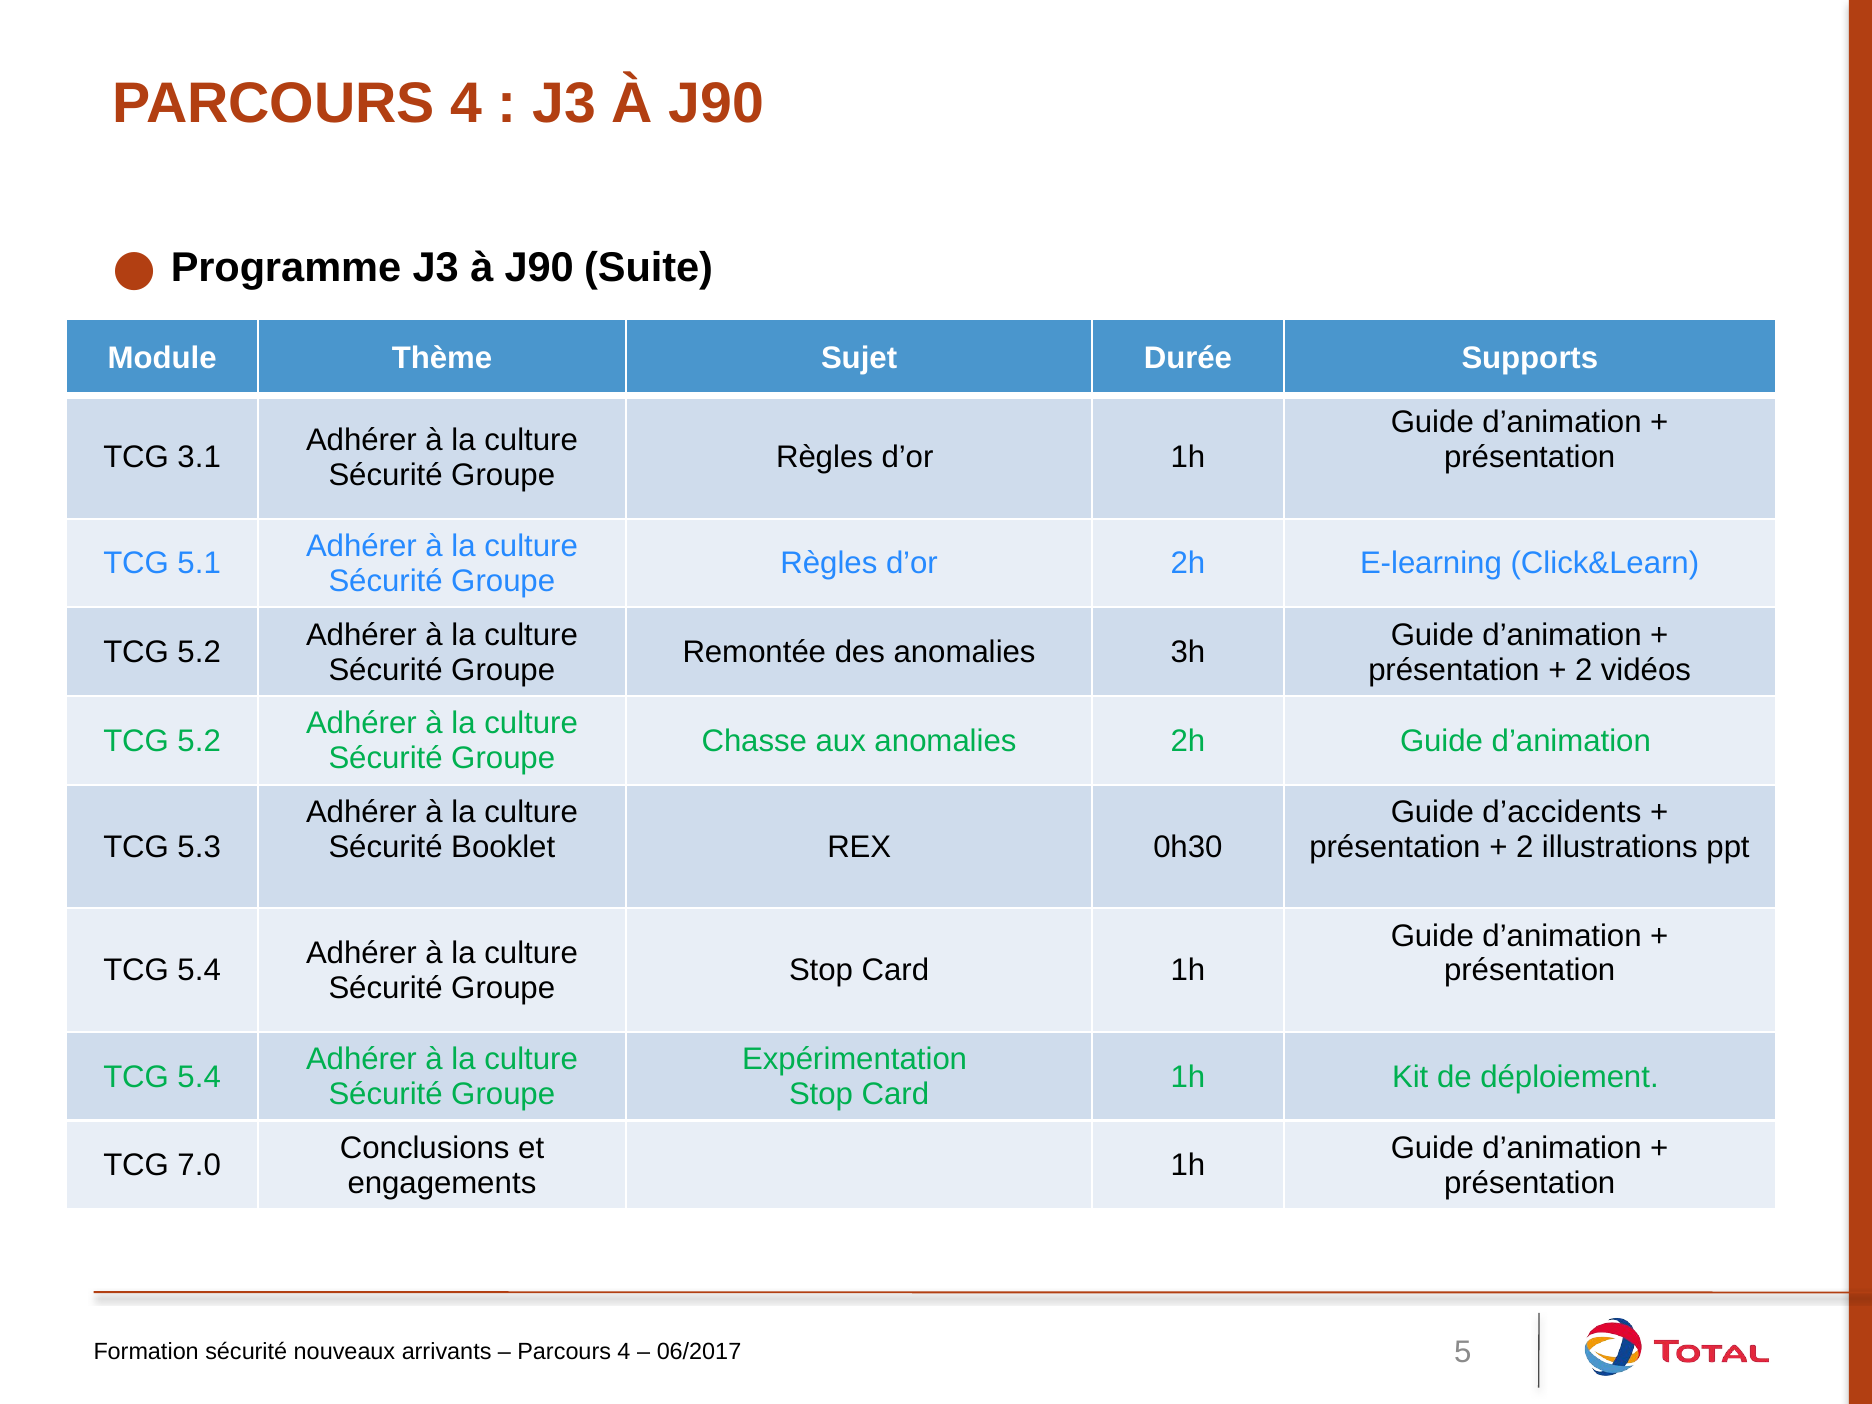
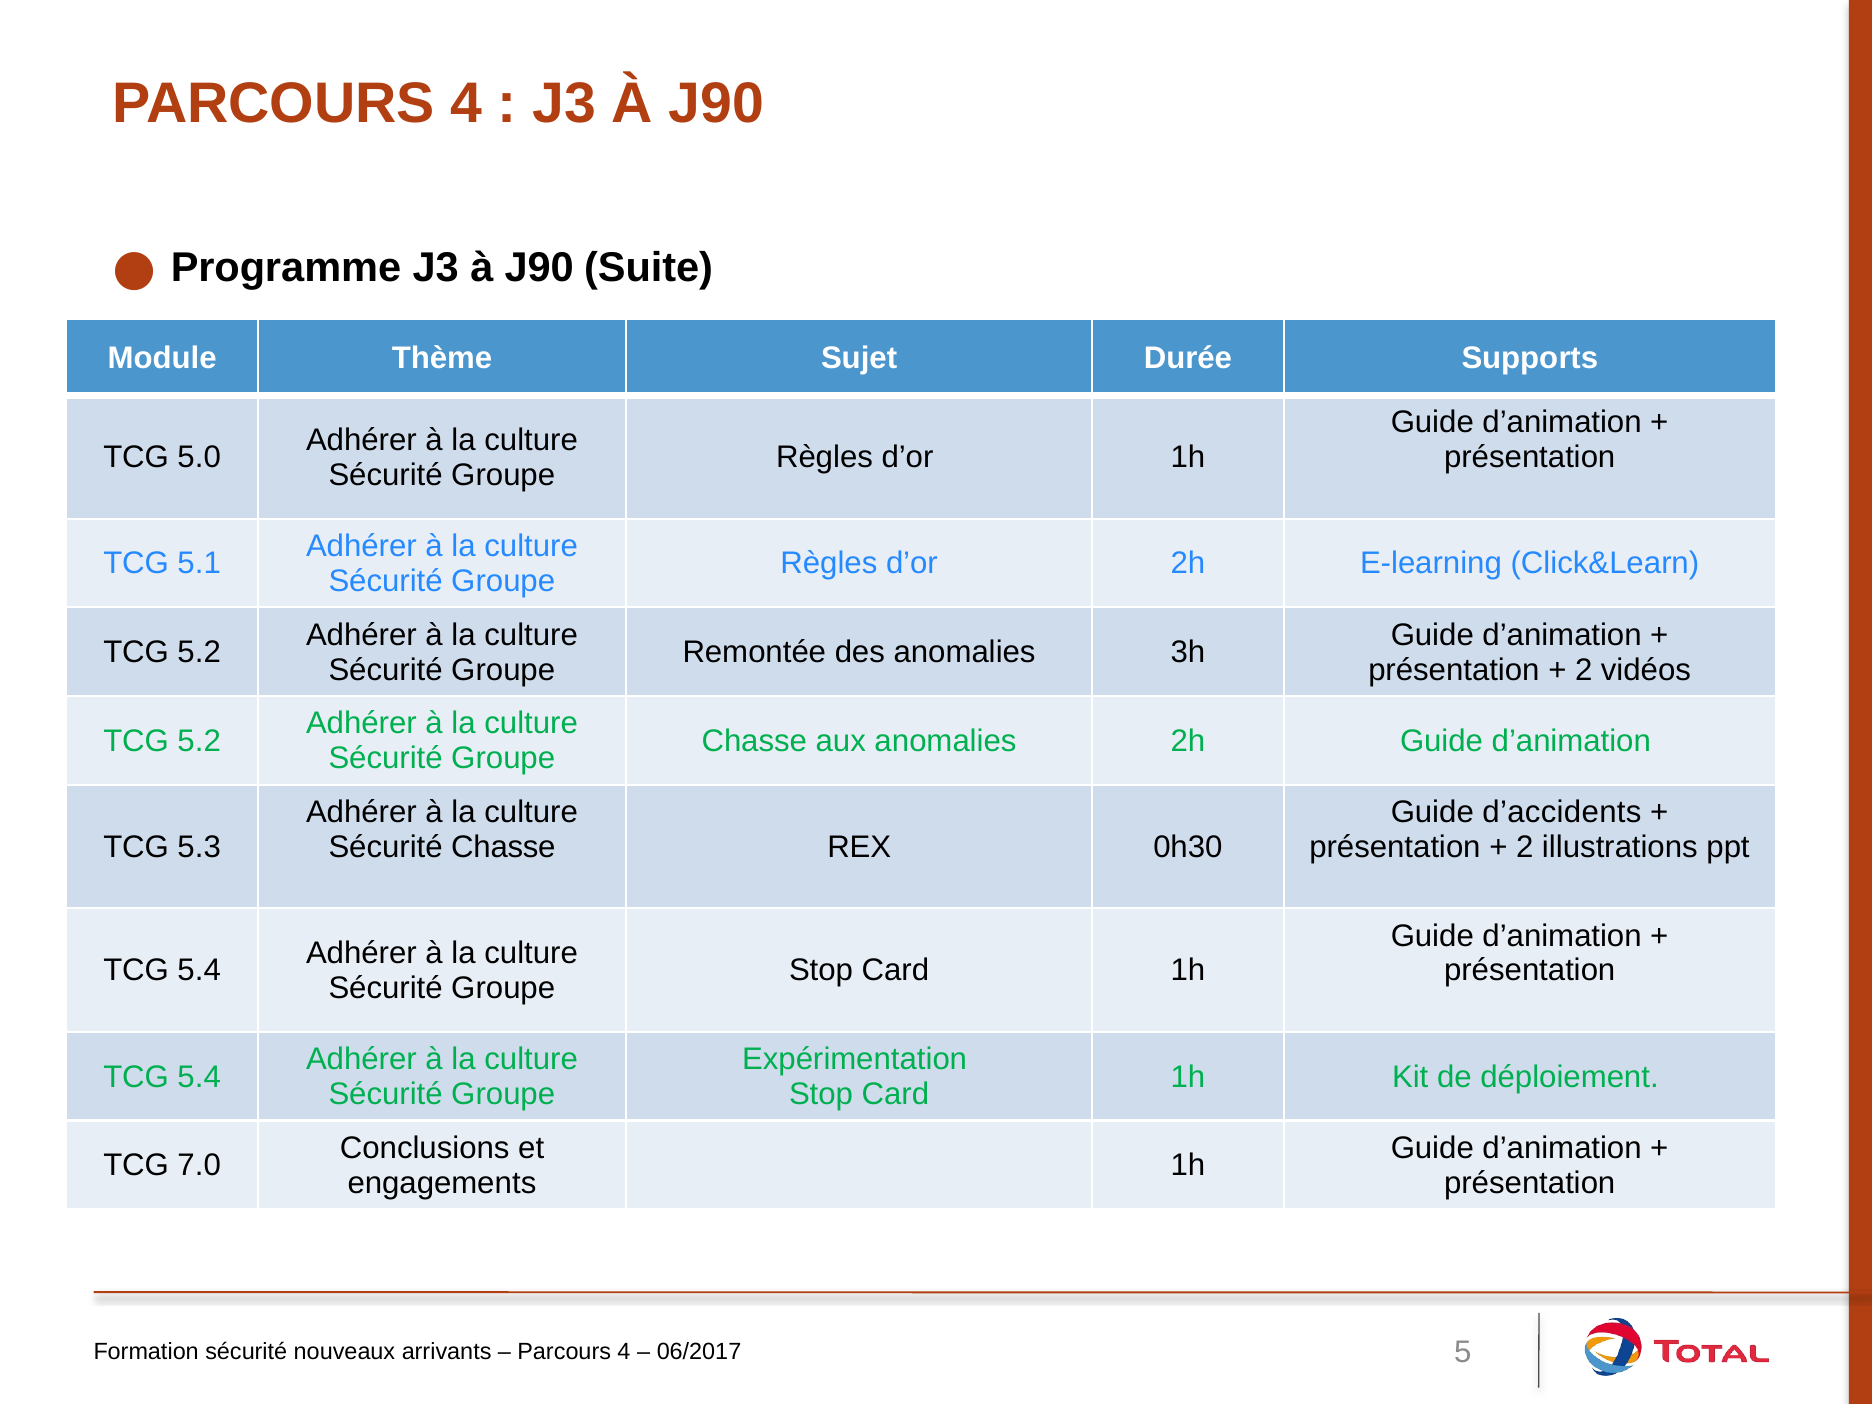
3.1: 3.1 -> 5.0 (199, 457)
Sécurité Booklet: Booklet -> Chasse (503, 847)
